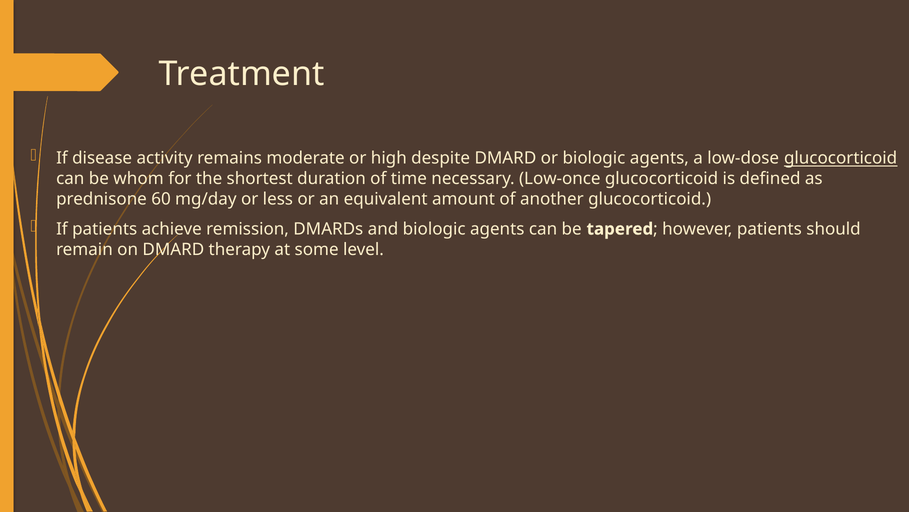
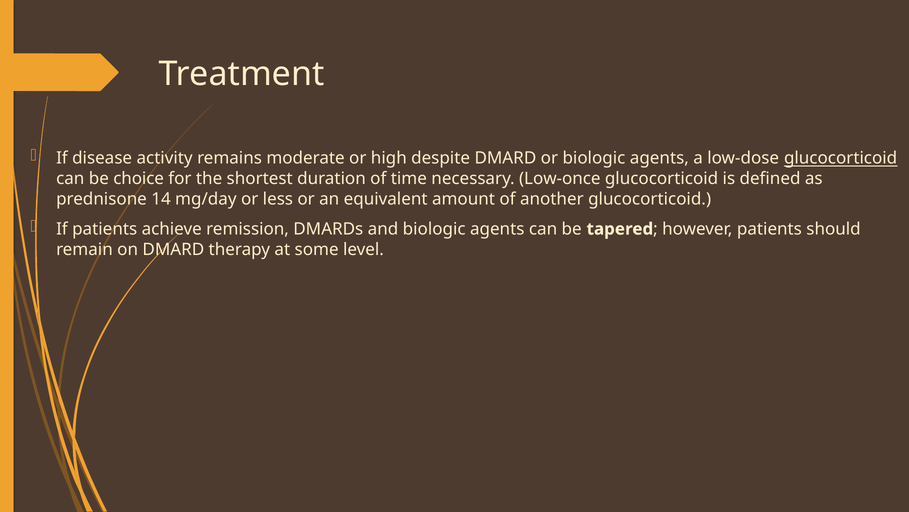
whom: whom -> choice (139, 178)
60: 60 -> 14 (161, 199)
